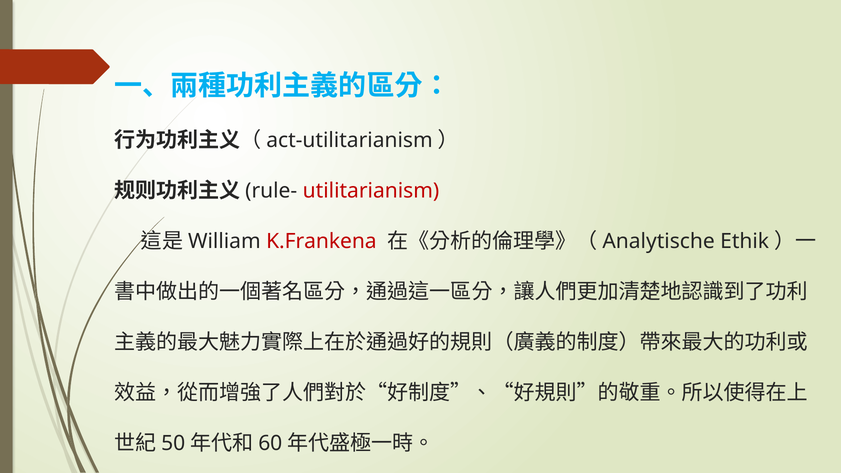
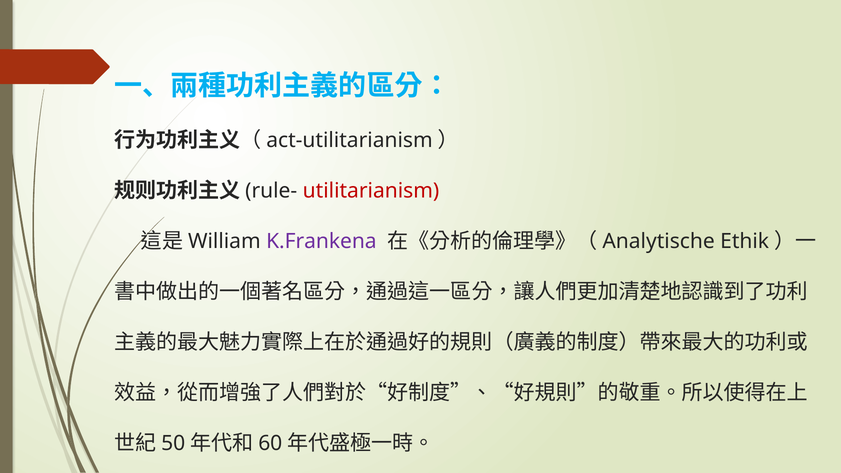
K.Frankena colour: red -> purple (321, 241)
